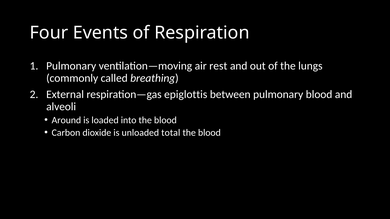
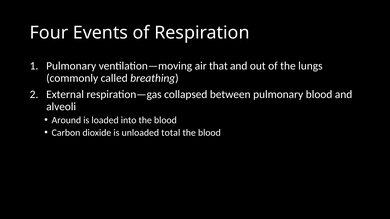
rest: rest -> that (218, 66)
epiglottis: epiglottis -> collapsed (186, 95)
